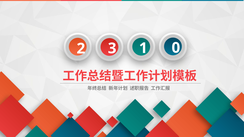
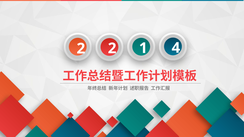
2 3: 3 -> 2 (112, 48)
0: 0 -> 4 (176, 48)
